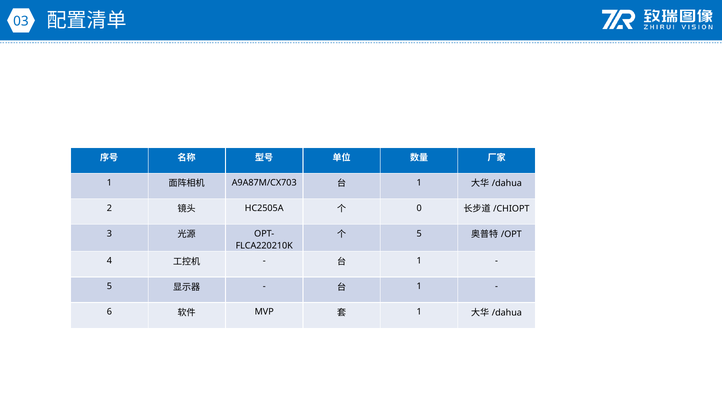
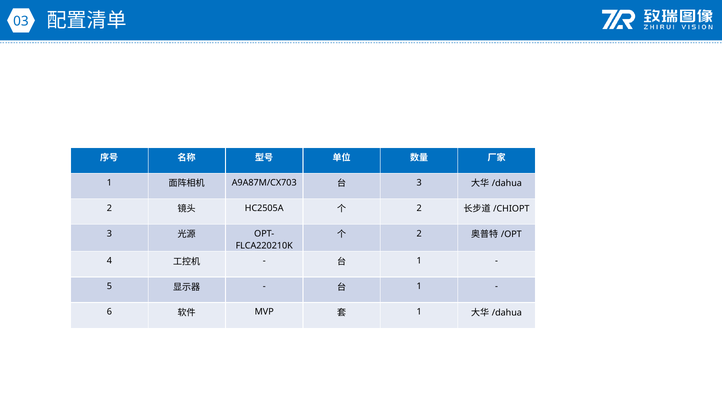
1: 1 -> 3 (419, 183)
0: 0 -> 2 (419, 208)
5: 5 -> 2 (419, 234)
